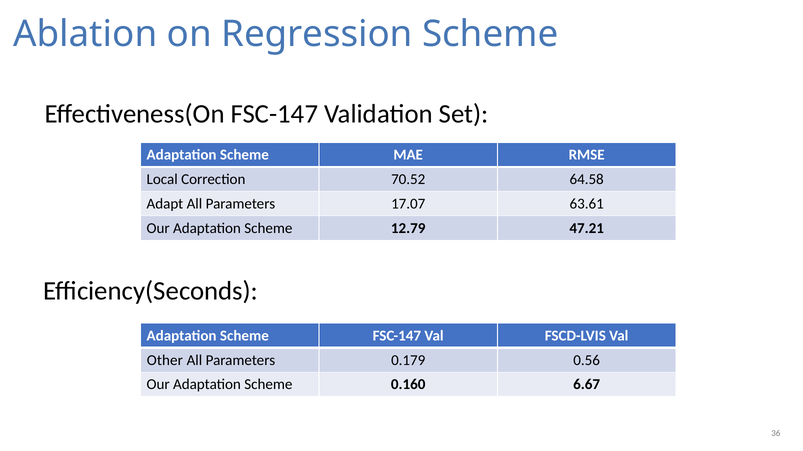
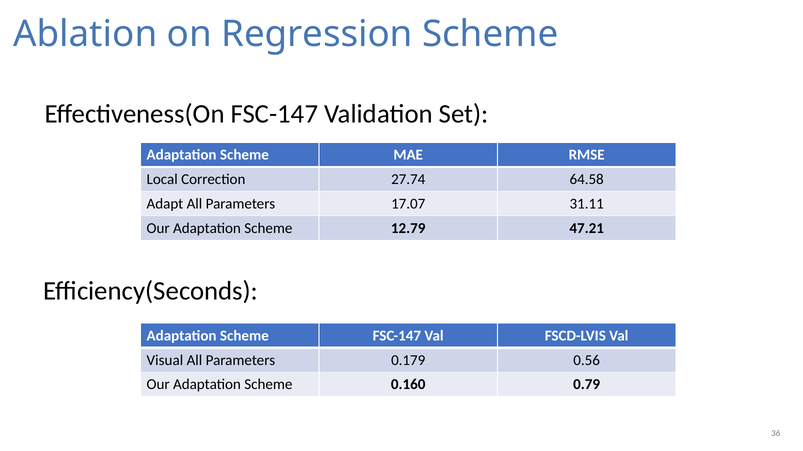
70.52: 70.52 -> 27.74 (408, 180)
63.61: 63.61 -> 31.11 (587, 204)
Other: Other -> Visual (165, 361)
6.67: 6.67 -> 0.79 (587, 385)
